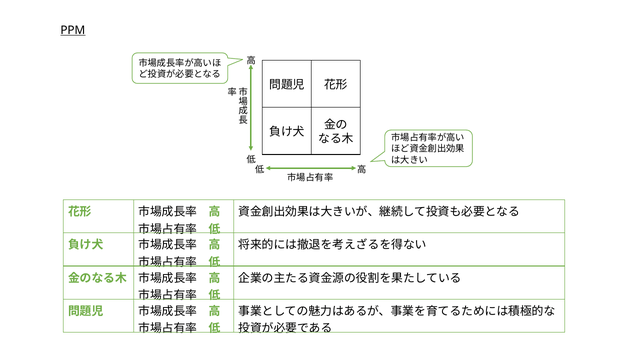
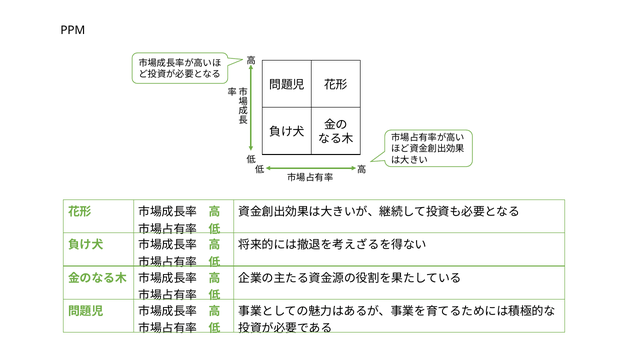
PPM underline: present -> none (73, 30)
